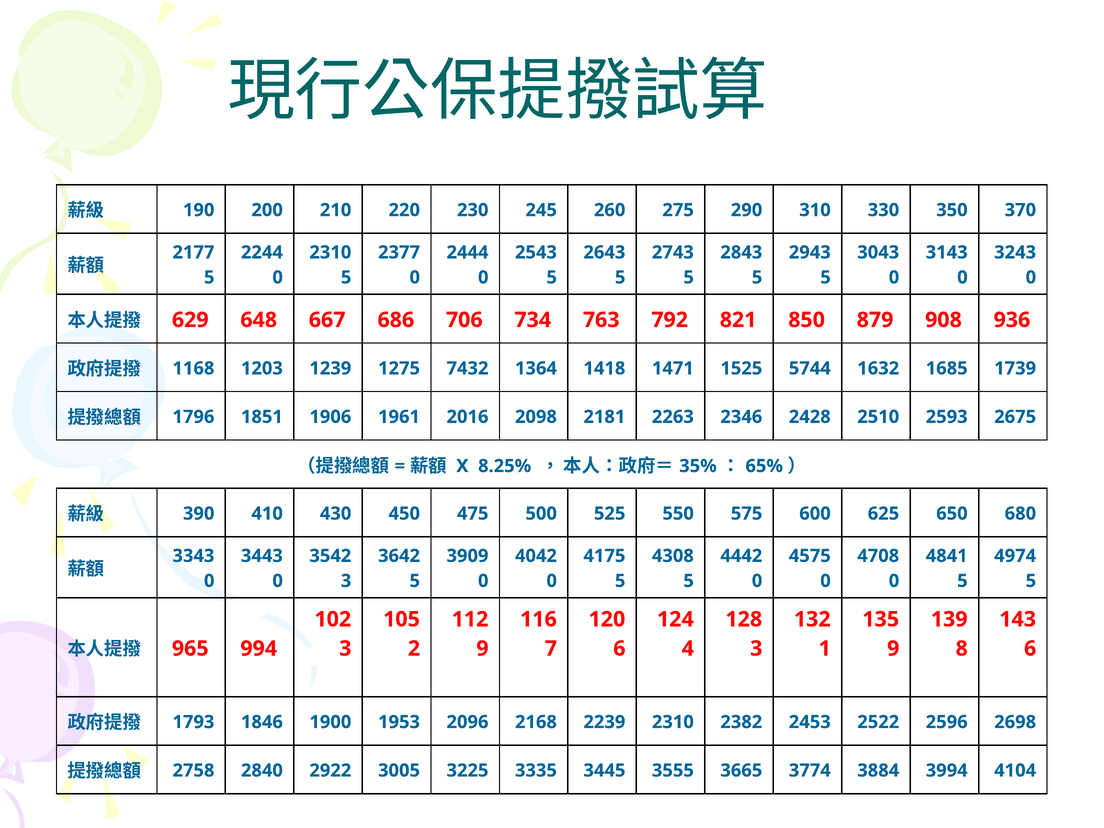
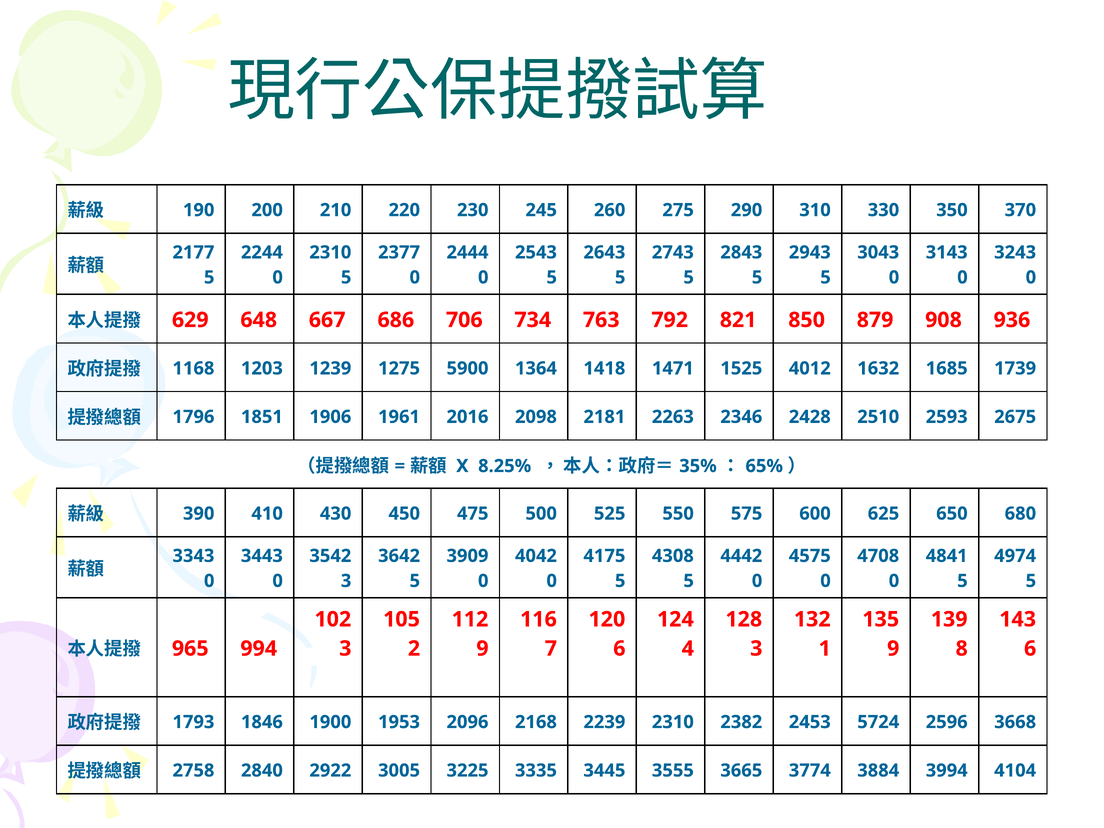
7432: 7432 -> 5900 (468, 368)
5744: 5744 -> 4012 (810, 368)
2522: 2522 -> 5724 (878, 722)
2698: 2698 -> 3668 (1015, 722)
